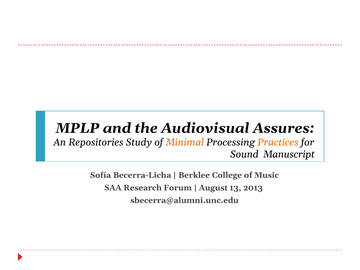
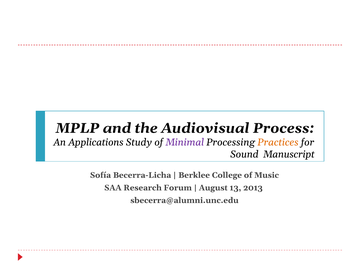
Assures: Assures -> Process (284, 128)
Repositories: Repositories -> Applications (96, 142)
Minimal colour: orange -> purple (185, 142)
